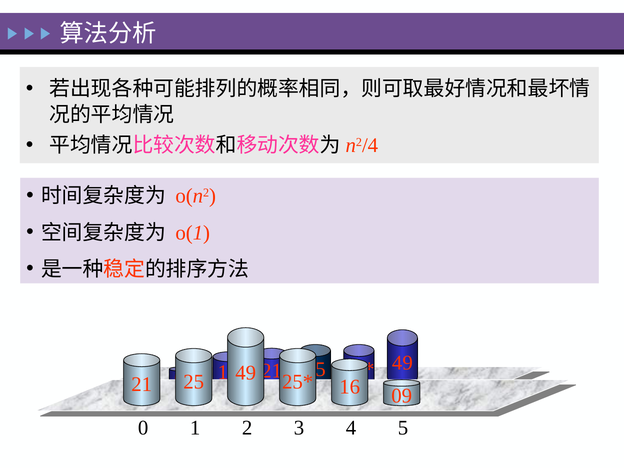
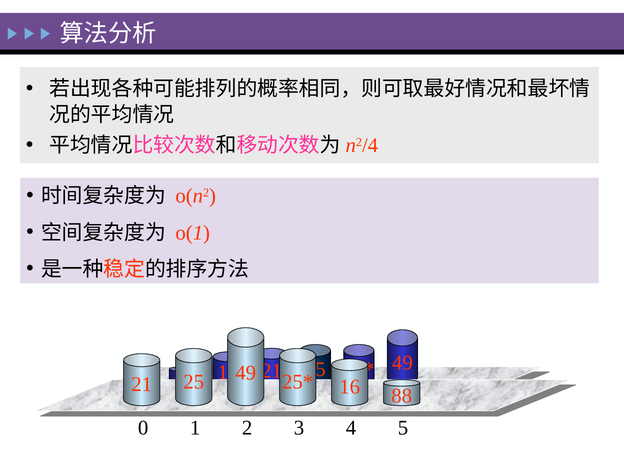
09: 09 -> 88 (402, 396)
